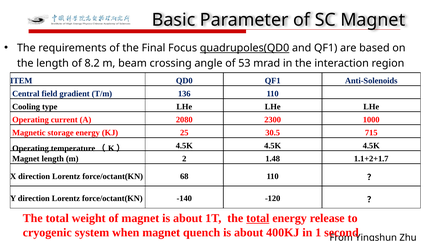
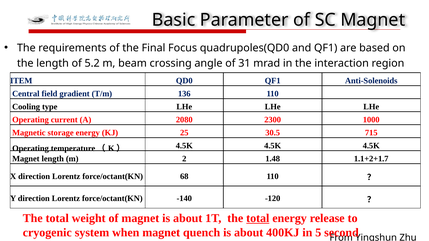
quadrupoles(QD0 underline: present -> none (245, 48)
8.2: 8.2 -> 5.2 (92, 63)
53: 53 -> 31 (244, 63)
1: 1 -> 5 (318, 233)
